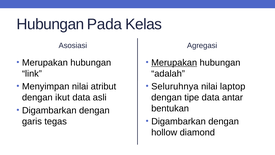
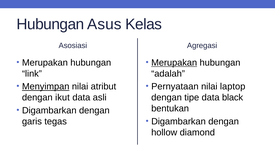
Pada: Pada -> Asus (104, 24)
Menyimpan underline: none -> present (46, 86)
Seluruhnya: Seluruhnya -> Pernyataan (175, 86)
antar: antar -> black (233, 97)
